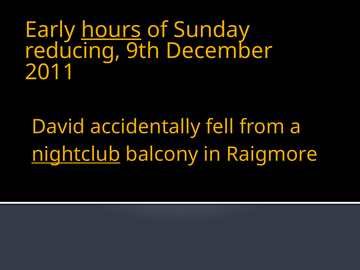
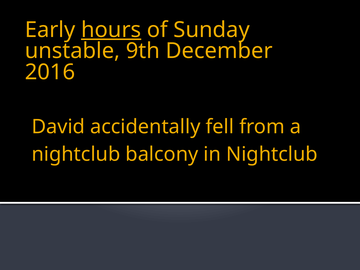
reducing: reducing -> unstable (72, 51)
2011: 2011 -> 2016 (50, 72)
nightclub underline: present -> none (76, 154)
in Raigmore: Raigmore -> Nightclub (272, 154)
